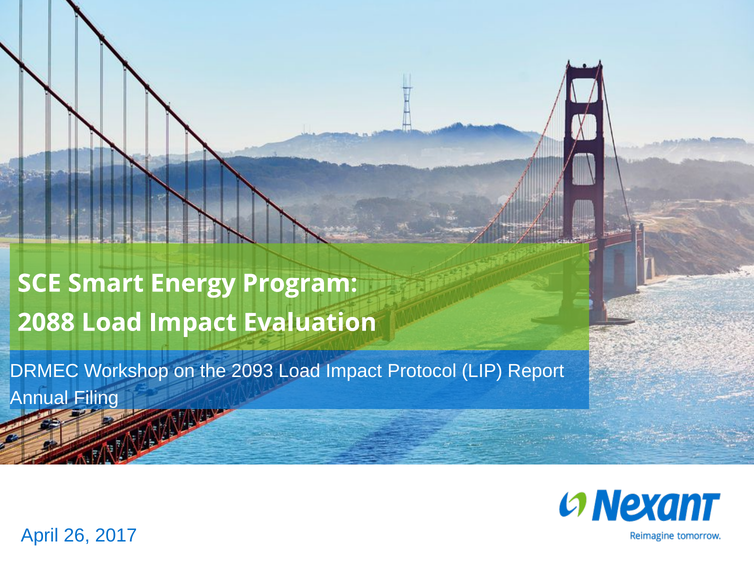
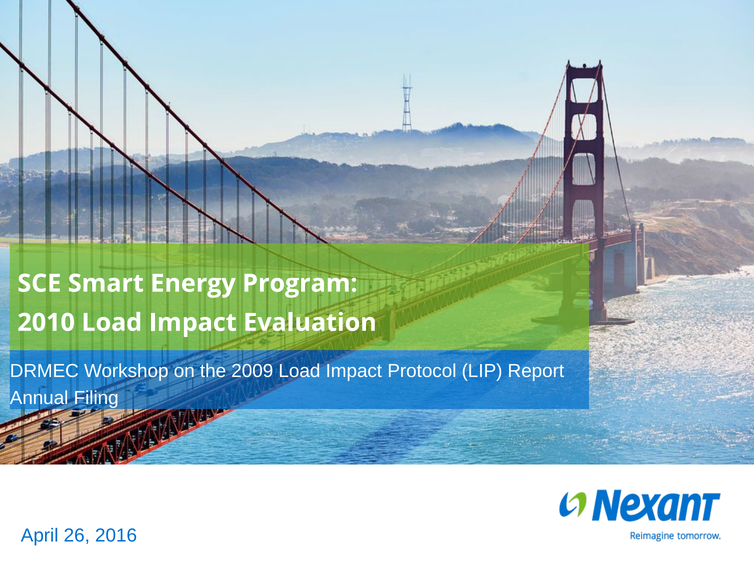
2088: 2088 -> 2010 (46, 323)
2093: 2093 -> 2009 (252, 371)
2017: 2017 -> 2016 (116, 536)
